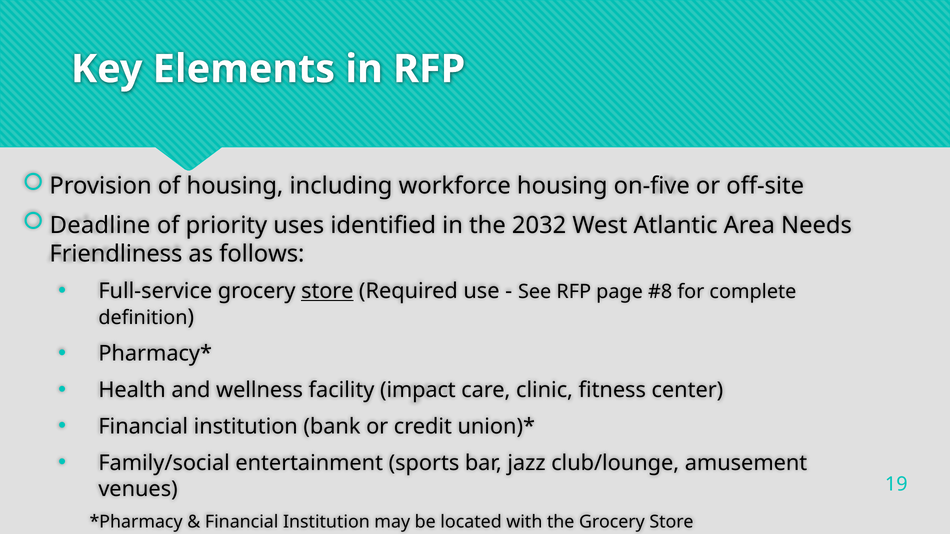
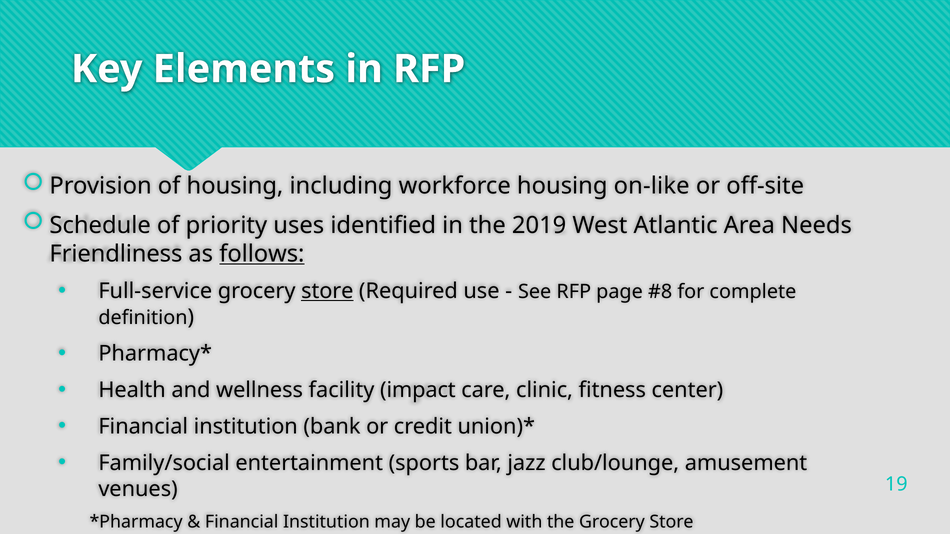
on-five: on-five -> on-like (652, 186)
Deadline: Deadline -> Schedule (100, 225)
2032: 2032 -> 2019 (539, 225)
follows underline: none -> present (262, 254)
